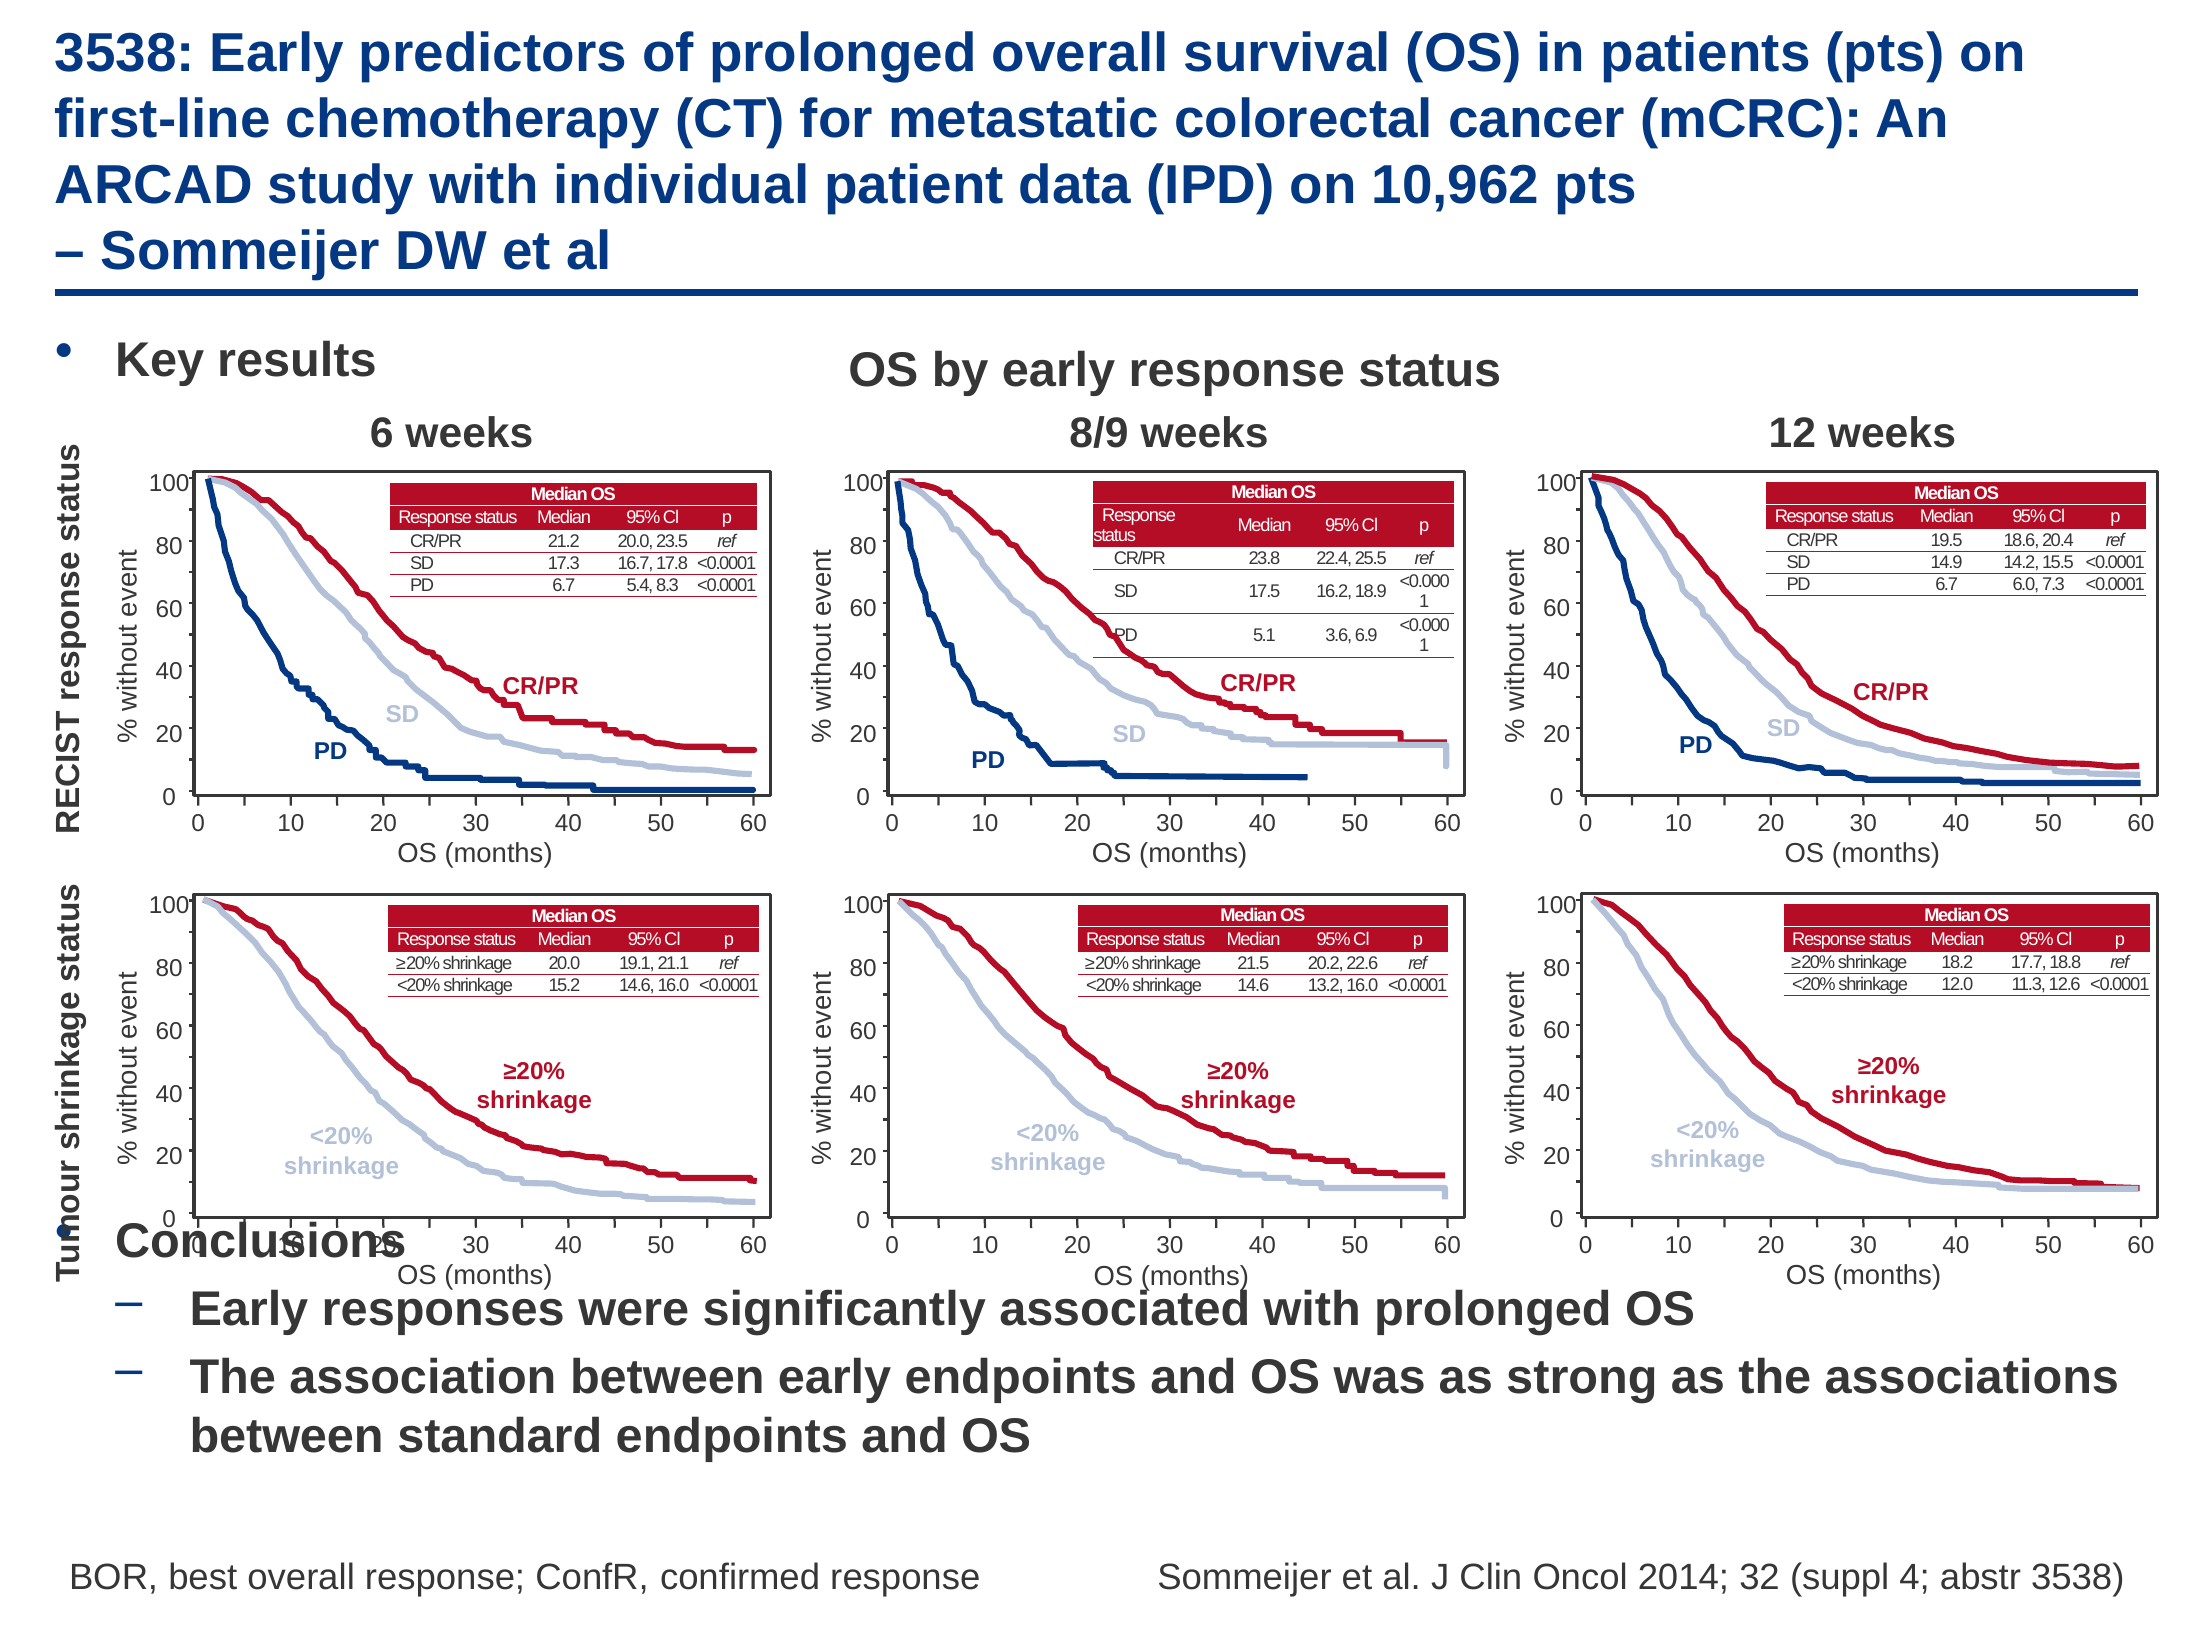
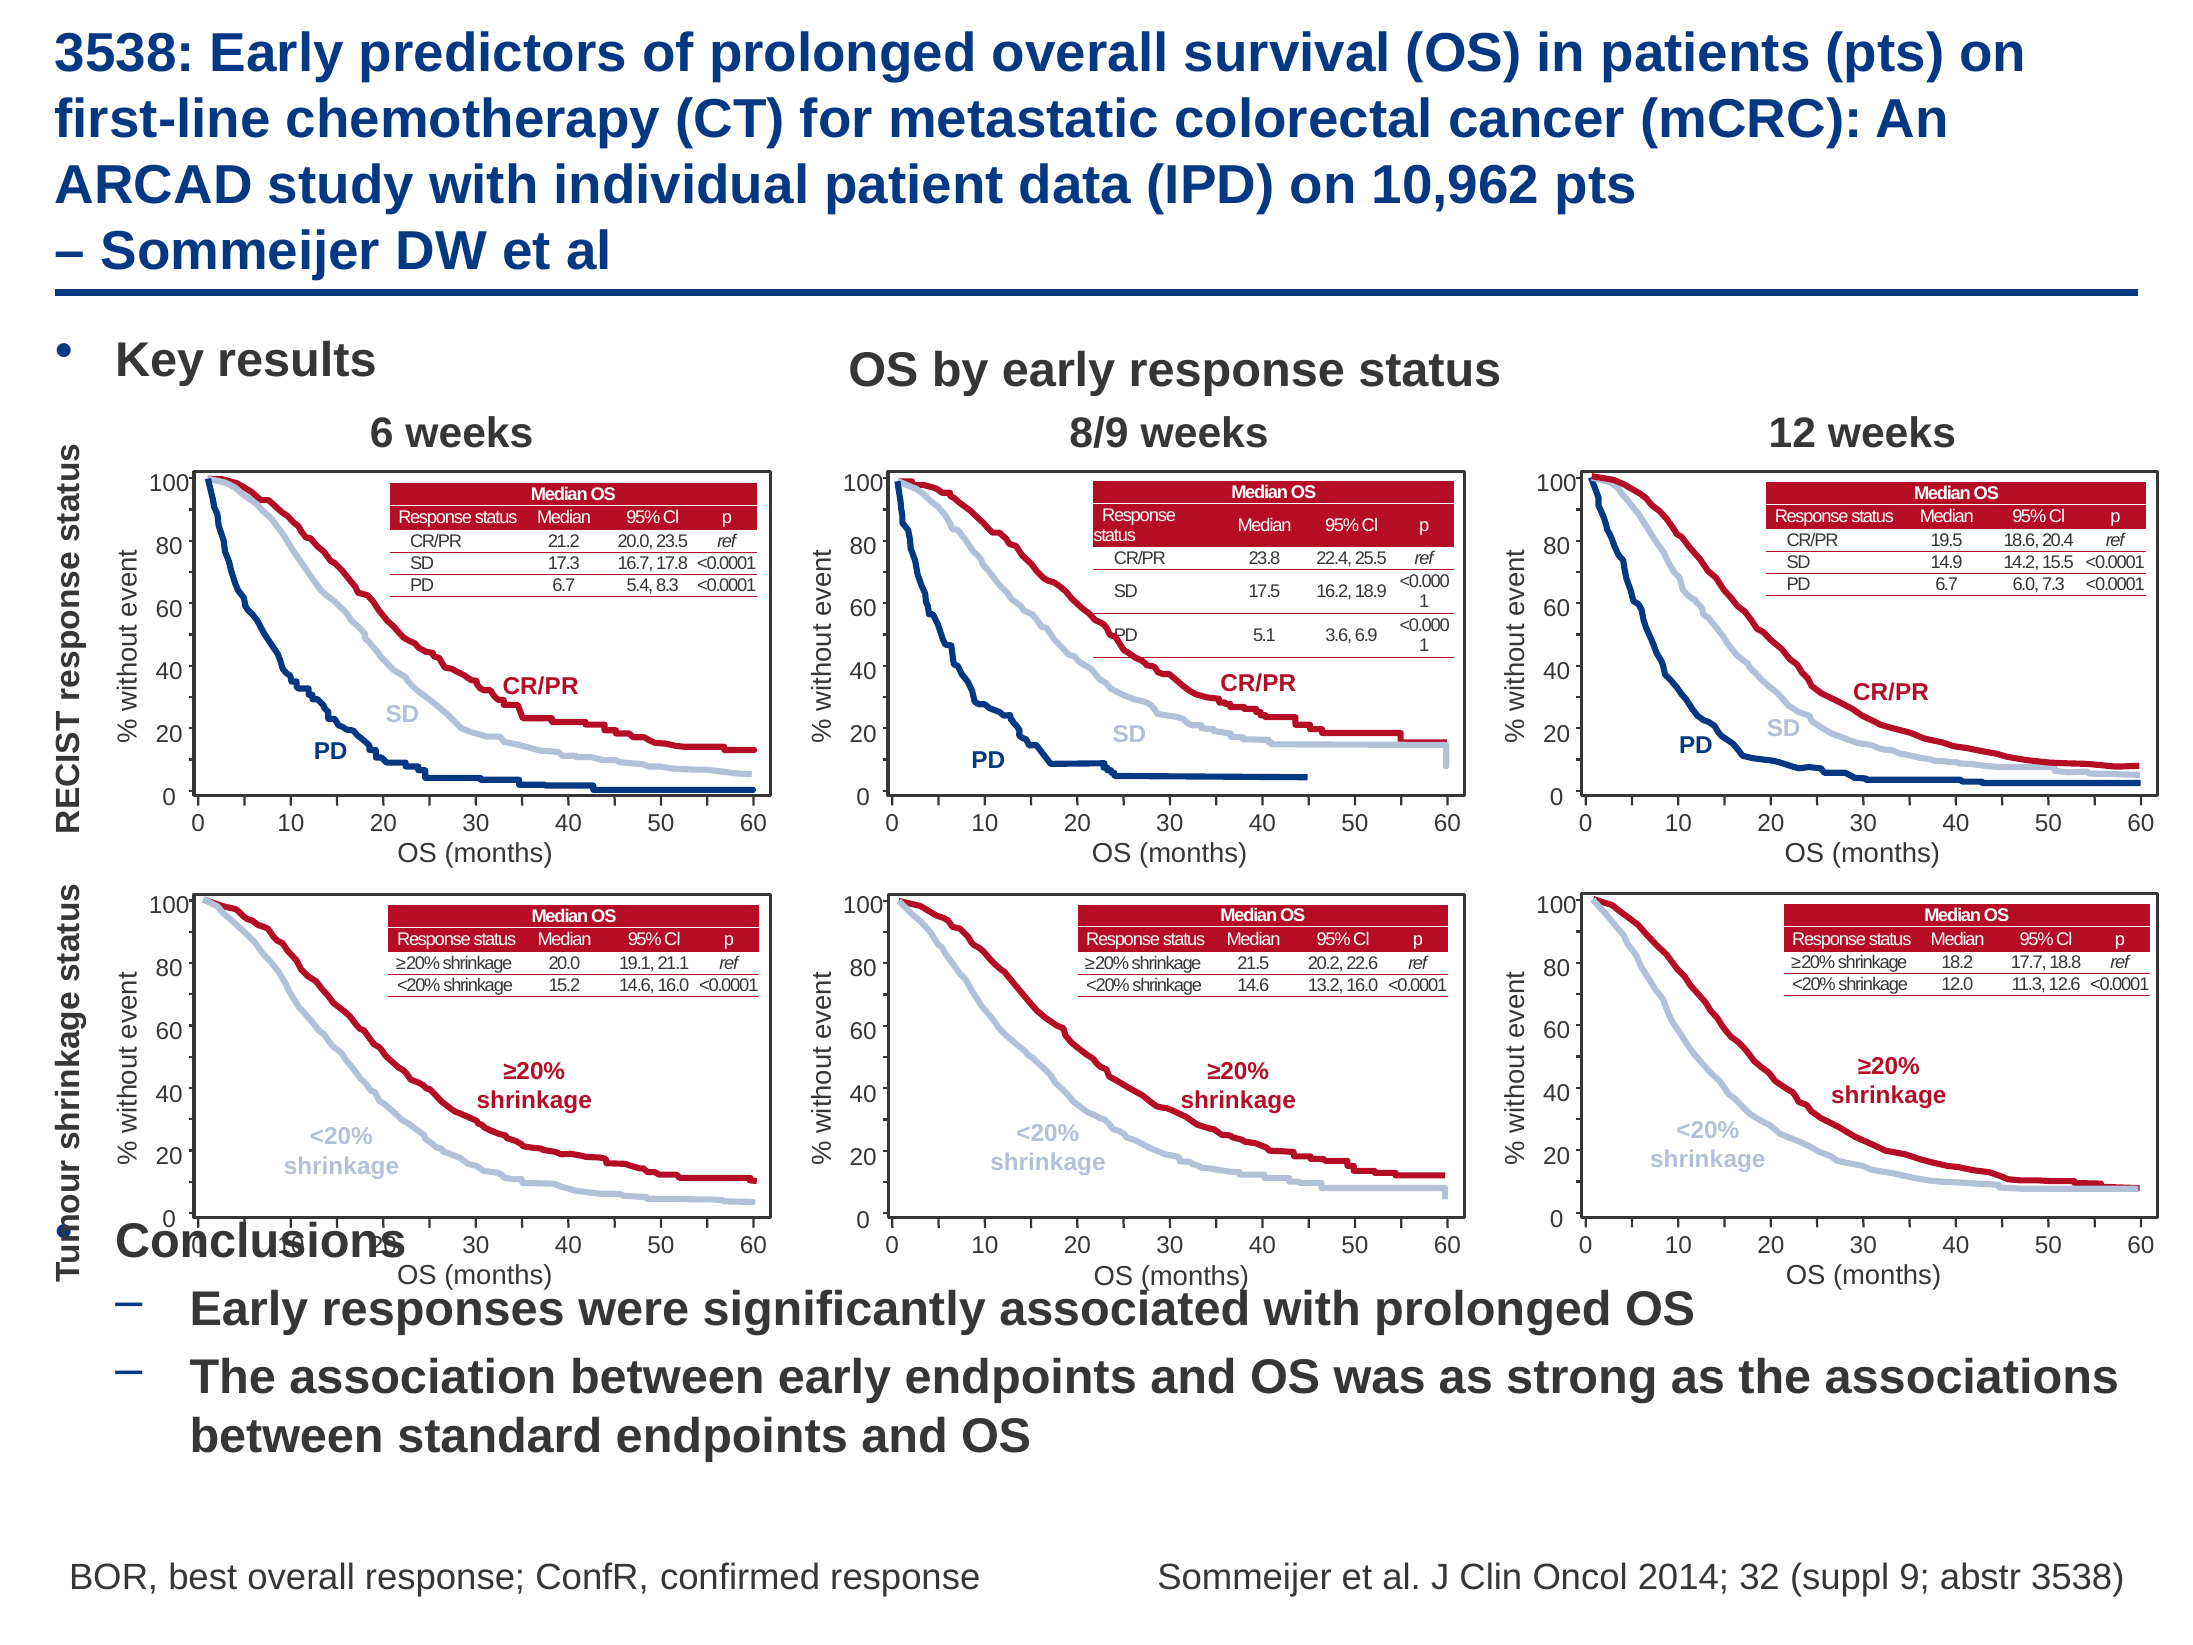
4: 4 -> 9 (1915, 1578)
